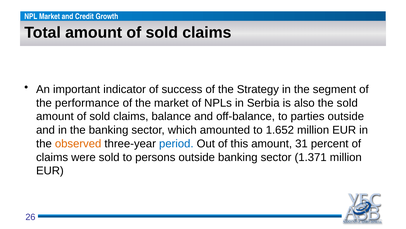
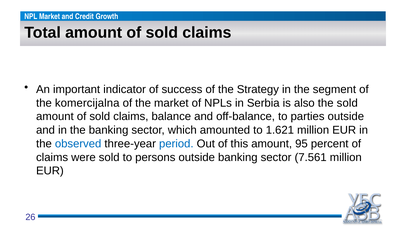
performance: performance -> komercijalna (87, 103)
1.652: 1.652 -> 1.621 (280, 130)
observed colour: orange -> blue (78, 143)
31: 31 -> 95 (301, 143)
1.371: 1.371 -> 7.561 (311, 157)
